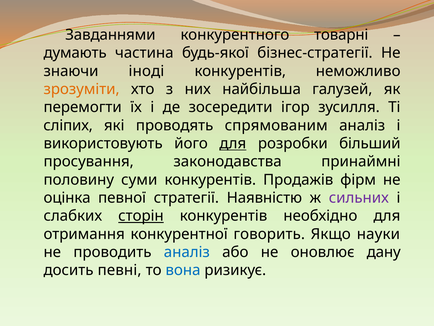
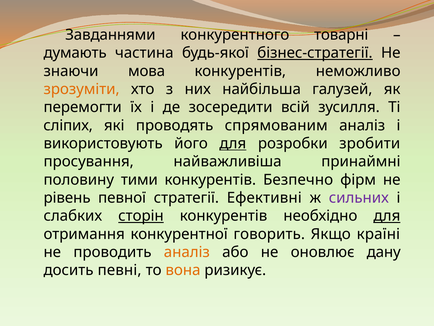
бізнес-стратегії underline: none -> present (315, 53)
іноді: іноді -> мова (147, 71)
ігор: ігор -> всій (295, 107)
більший: більший -> зробити (370, 143)
законодавства: законодавства -> найважливіша (228, 161)
суми: суми -> тими (139, 179)
Продажів: Продажів -> Безпечно (298, 179)
оцінка: оцінка -> рівень (67, 198)
Наявністю: Наявністю -> Ефективні (264, 198)
для underline: none -> present (387, 216)
науки: науки -> країні (378, 234)
аналіз colour: blue -> orange (187, 252)
вона colour: blue -> orange (183, 270)
